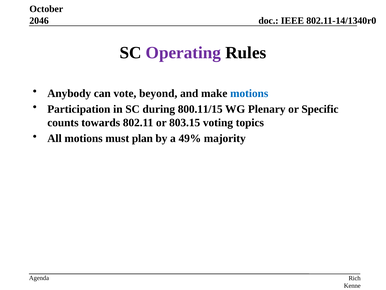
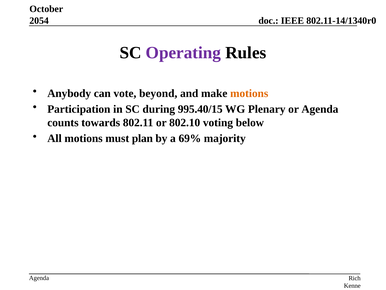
2046: 2046 -> 2054 (39, 21)
motions colour: blue -> orange (249, 93)
800.11/15: 800.11/15 -> 995.40/15 (200, 109)
or Specific: Specific -> Agenda (320, 109)
803.15: 803.15 -> 802.10 (185, 122)
topics: topics -> below (250, 122)
49%: 49% -> 69% (190, 138)
